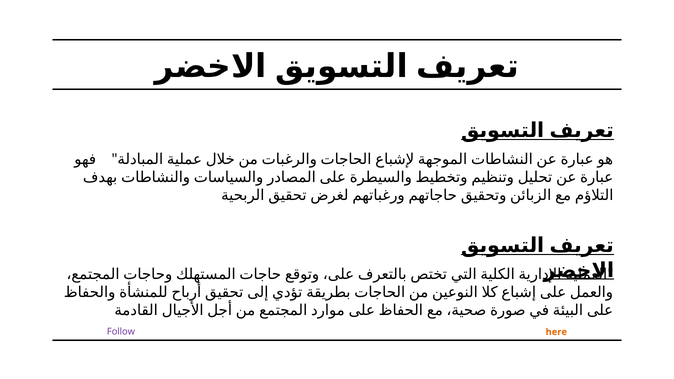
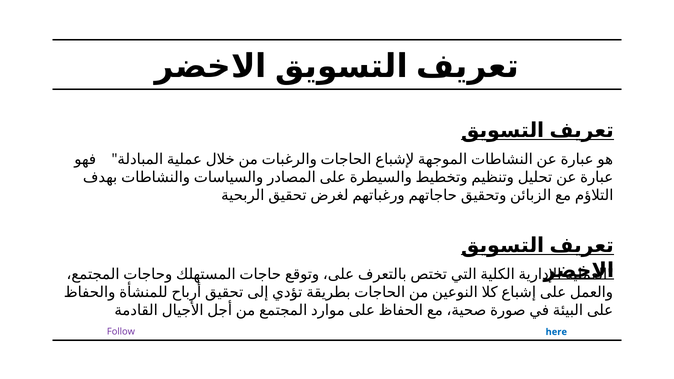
here colour: orange -> blue (556, 332)
